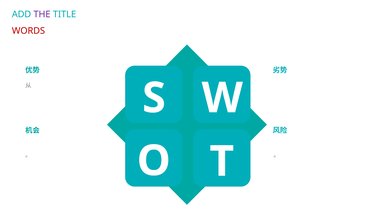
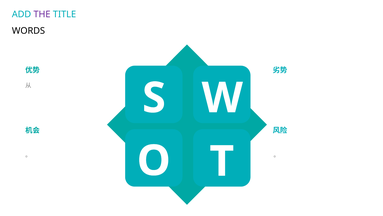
WORDS colour: red -> black (28, 31)
